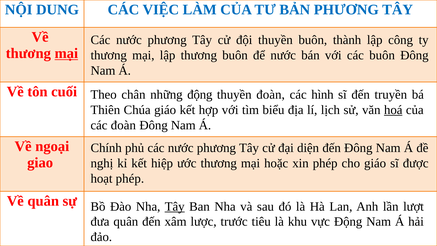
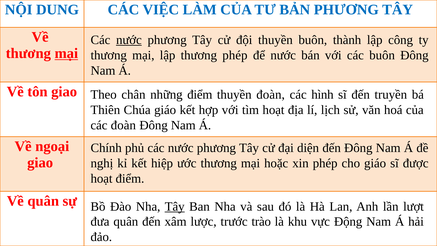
nước underline: none -> present (129, 40)
thương buôn: buôn -> phép (235, 55)
tôn cuối: cuối -> giao (64, 92)
những động: động -> điểm (200, 94)
tìm biểu: biểu -> hoạt (274, 110)
hoá underline: present -> none (393, 110)
hoạt phép: phép -> điểm (130, 179)
tiêu: tiêu -> trào (261, 222)
